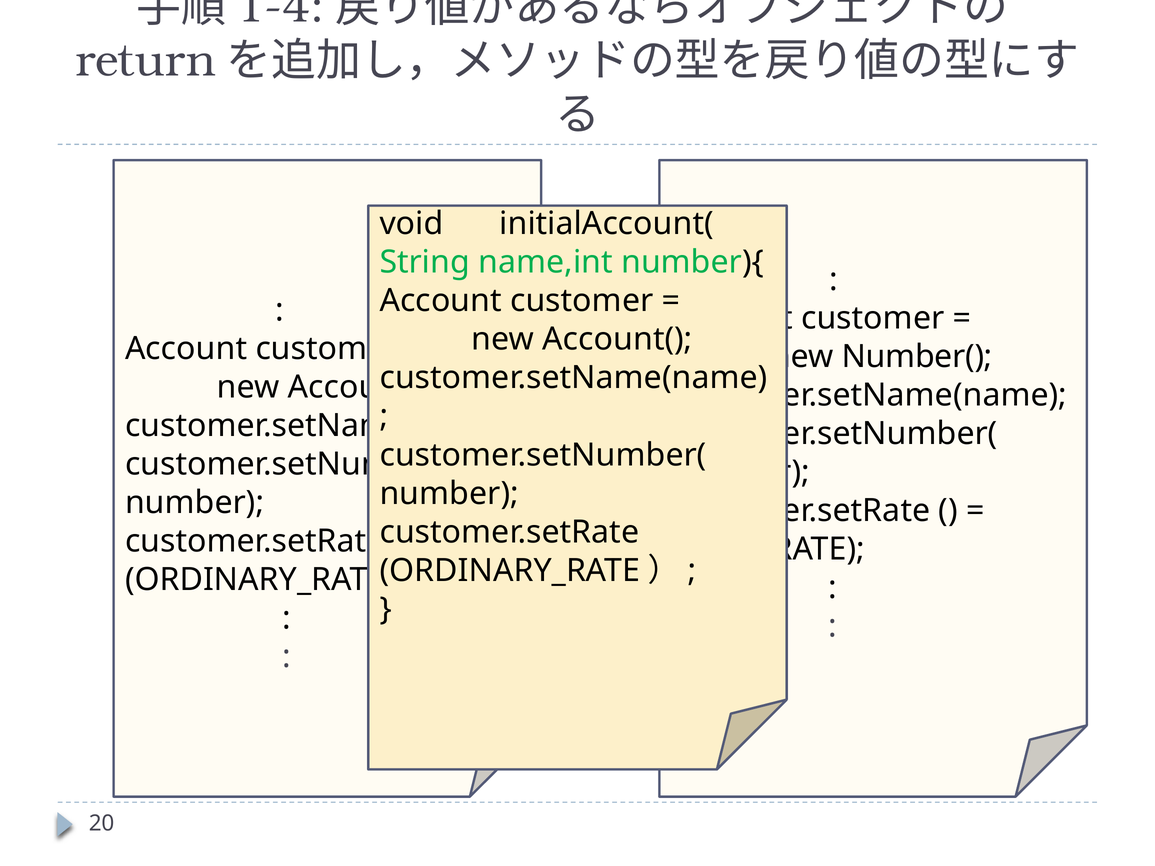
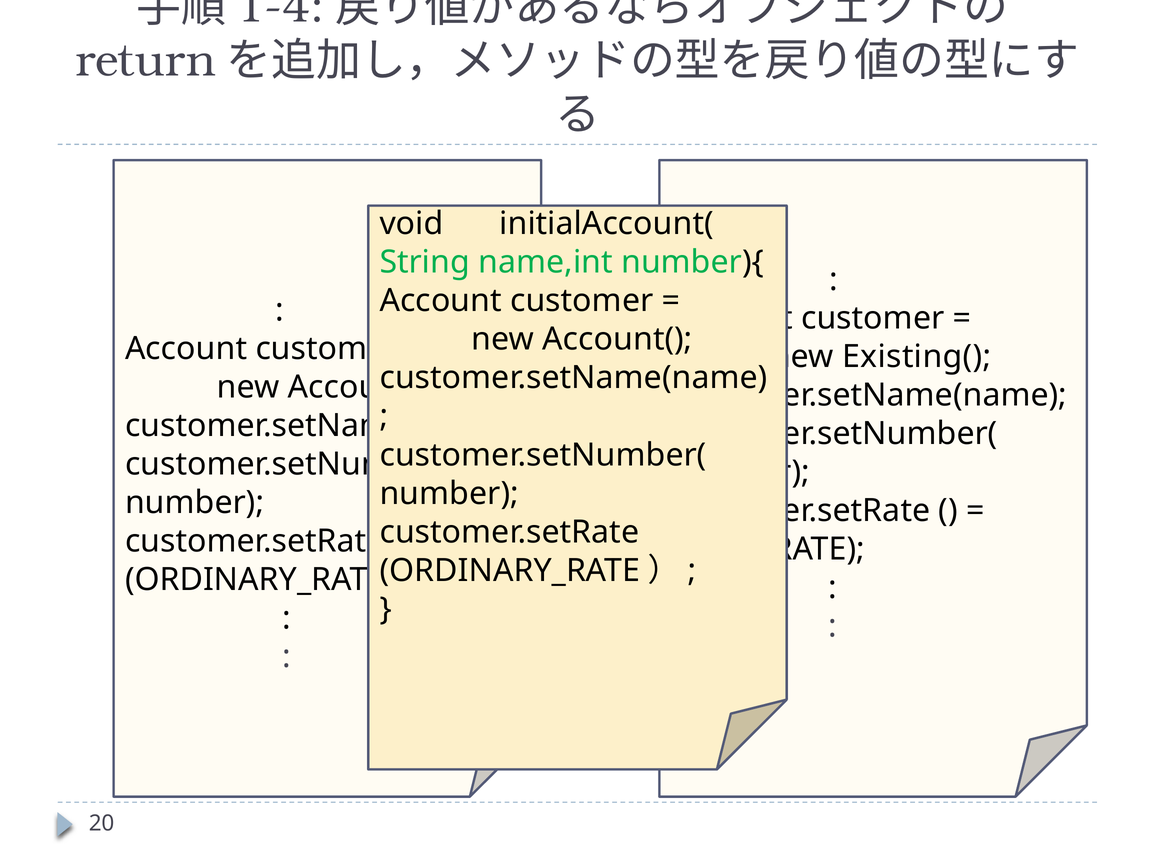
Number(: Number( -> Existing( (917, 357)
